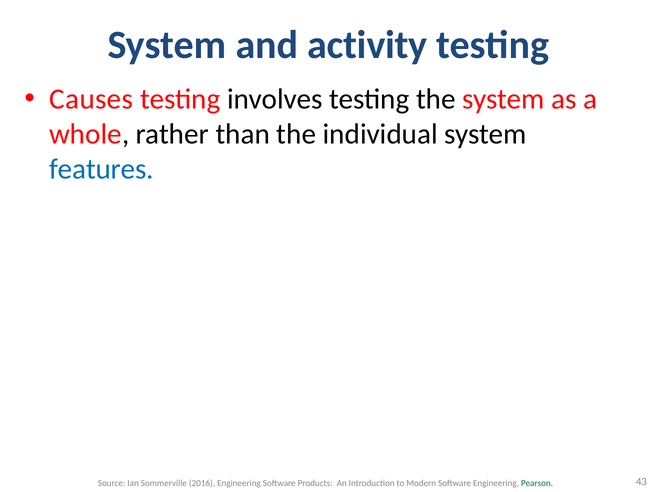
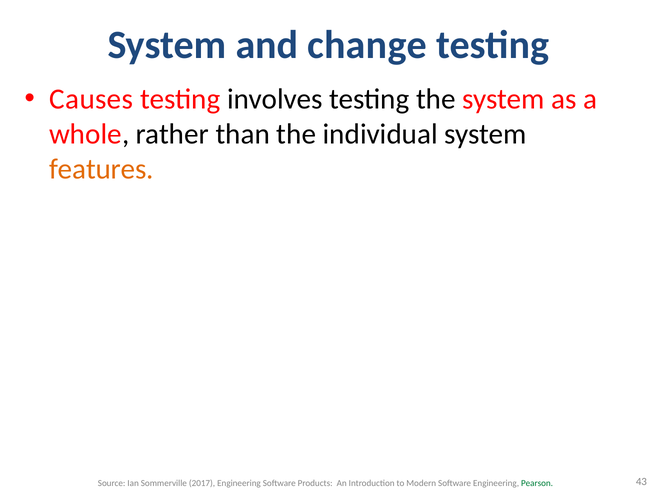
activity: activity -> change (367, 45)
features colour: blue -> orange (102, 169)
2016: 2016 -> 2017 (202, 483)
